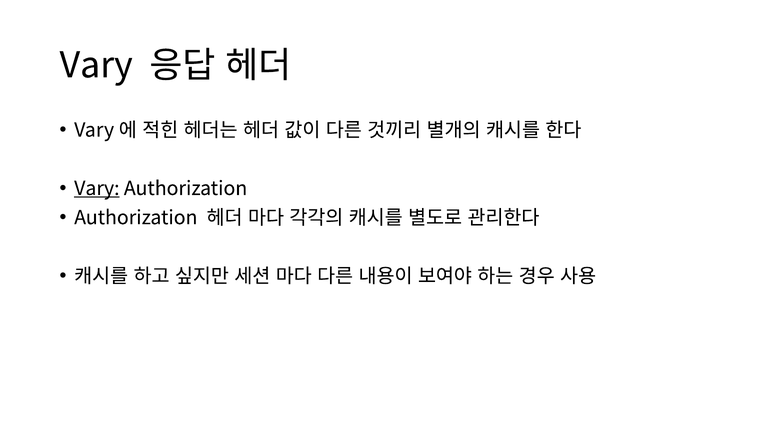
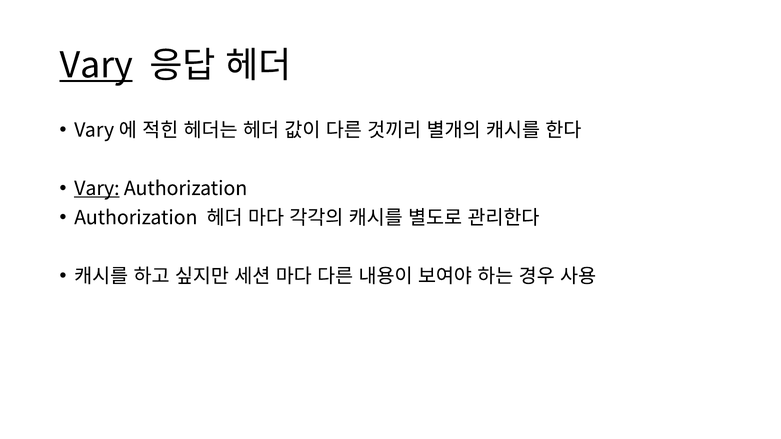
Vary underline: none -> present (96, 66)
